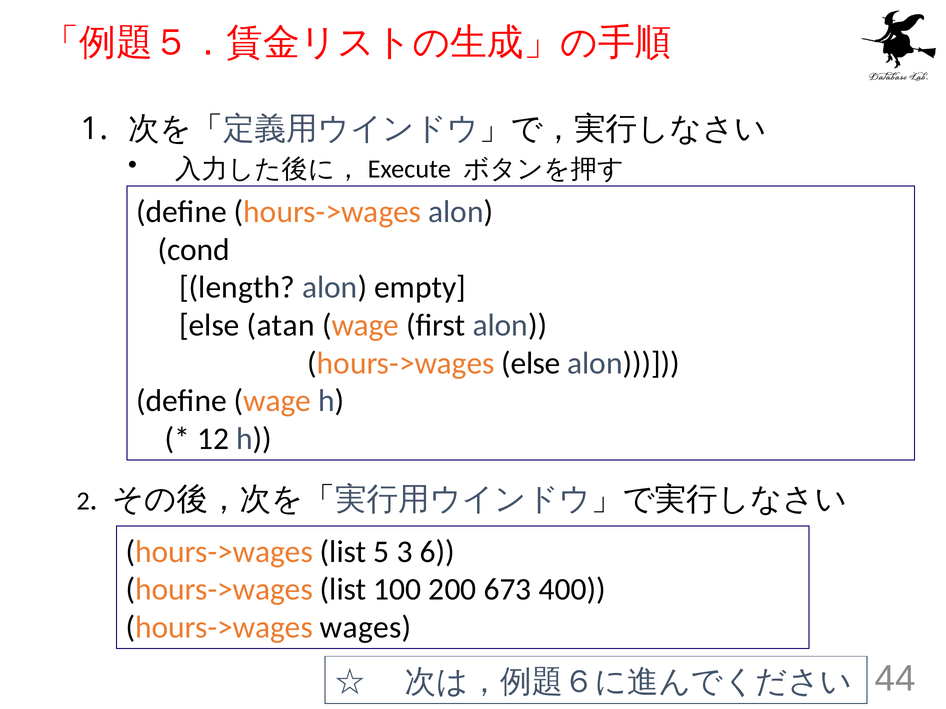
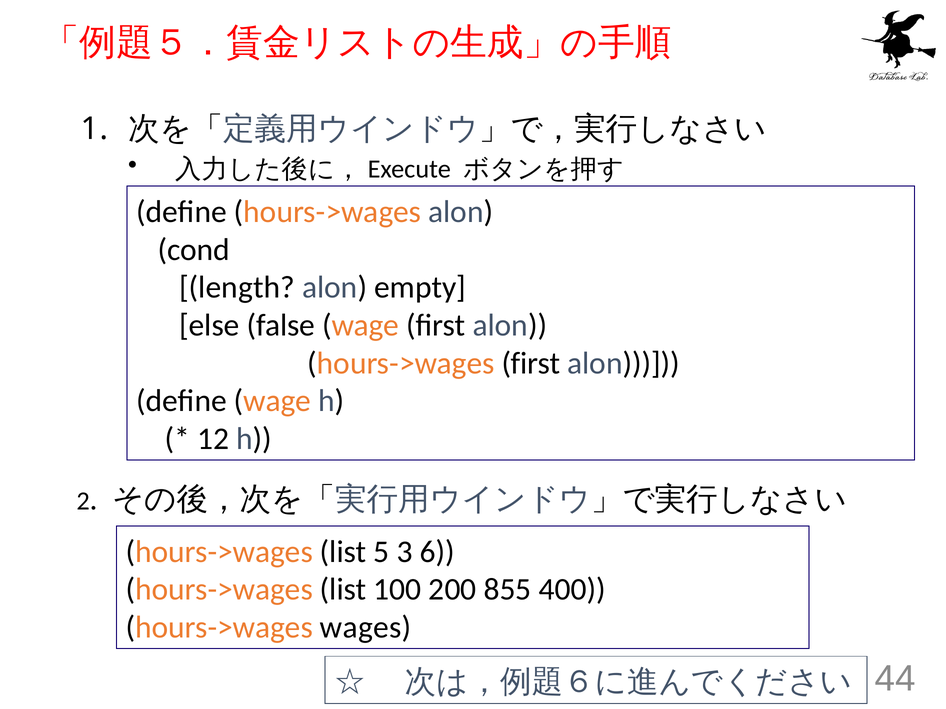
atan: atan -> false (281, 326)
hours->wages else: else -> first (531, 363)
673: 673 -> 855 (507, 590)
